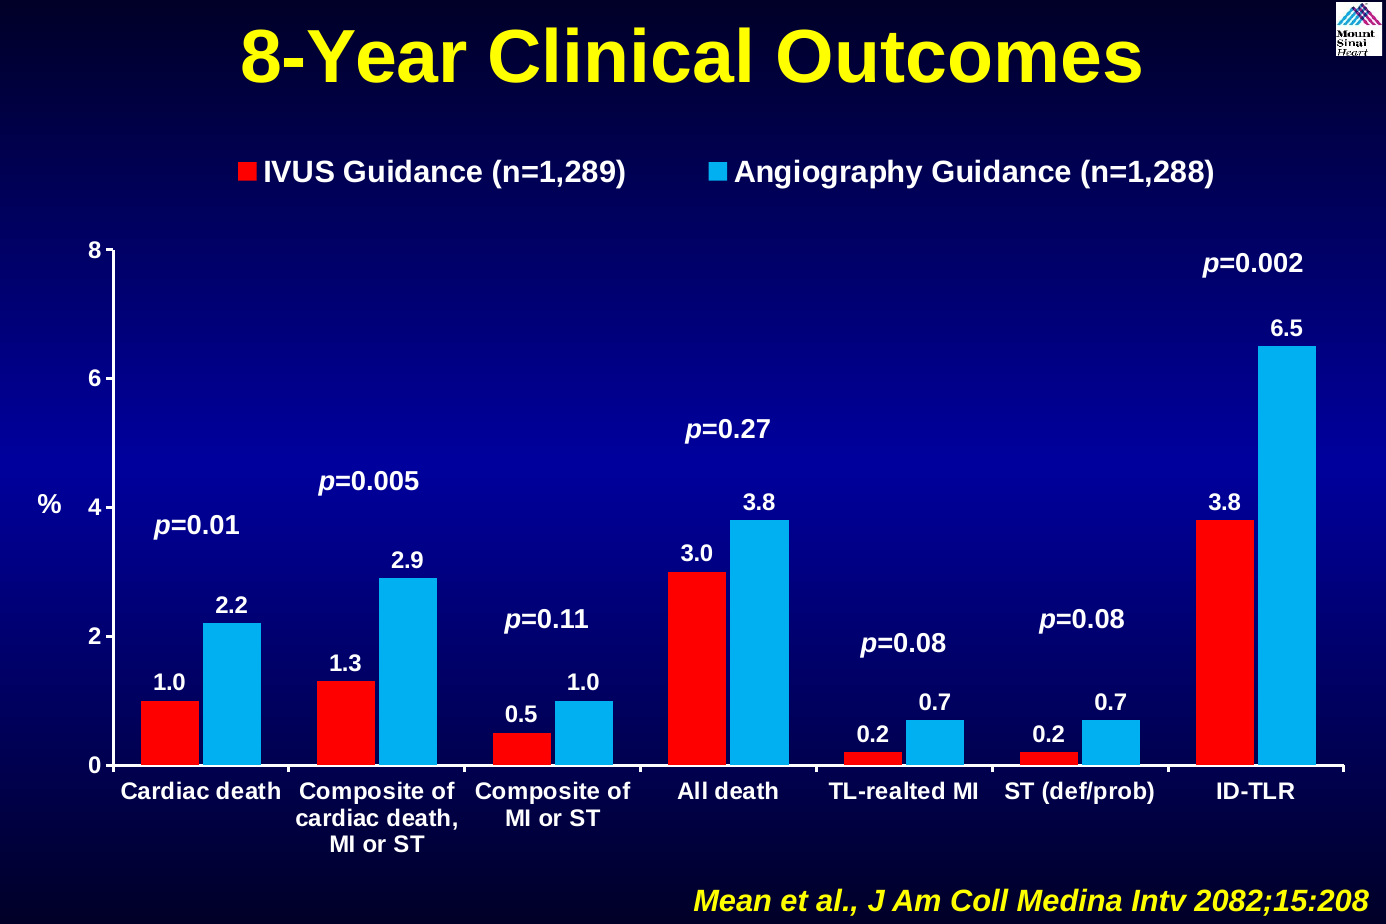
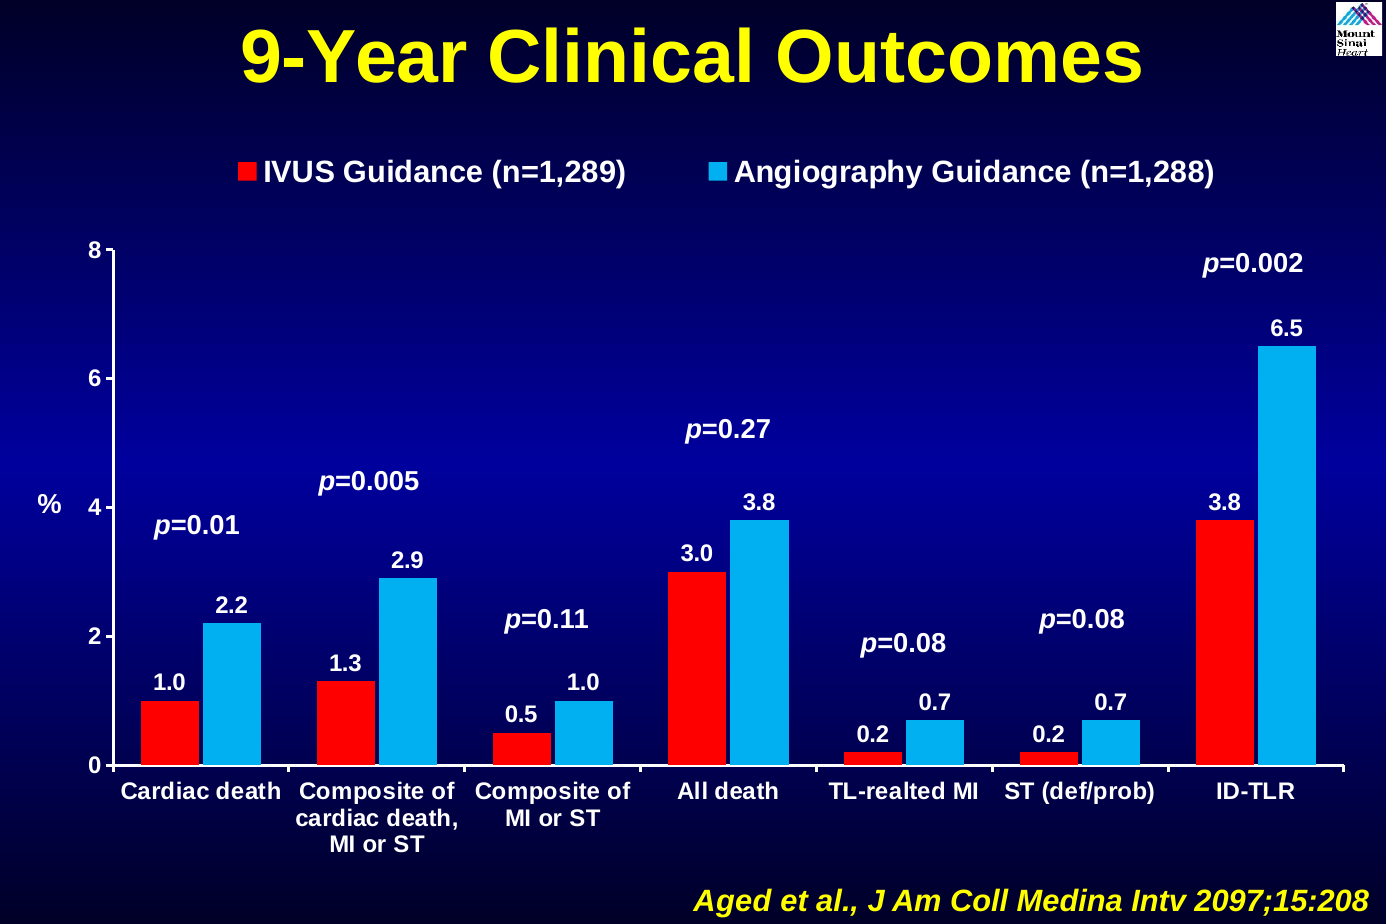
8-Year: 8-Year -> 9-Year (354, 58)
Mean: Mean -> Aged (732, 901)
2082;15:208: 2082;15:208 -> 2097;15:208 (1282, 901)
